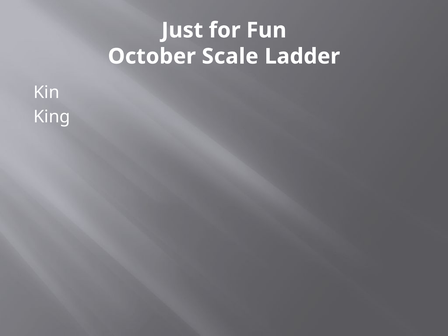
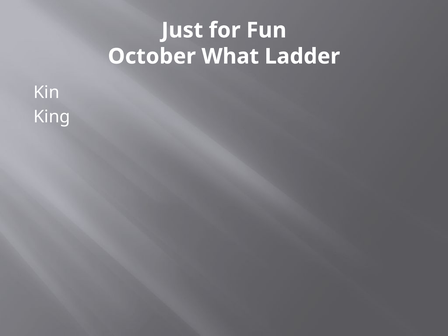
Scale: Scale -> What (230, 56)
